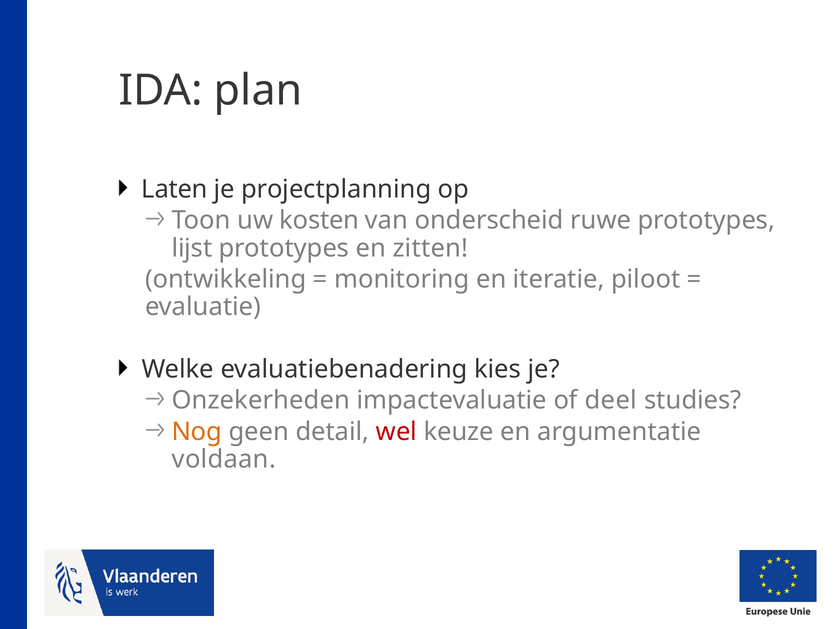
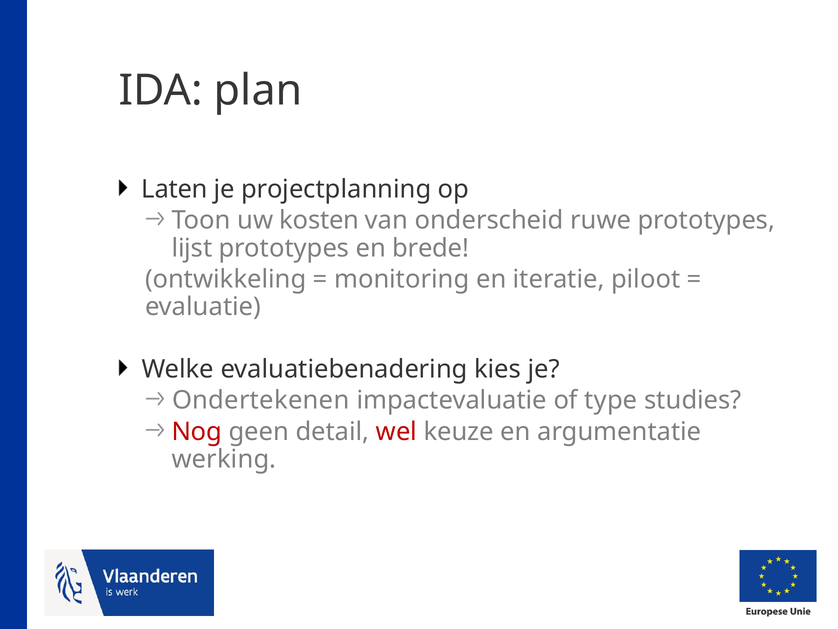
zitten: zitten -> brede (431, 248)
Onzekerheden: Onzekerheden -> Ondertekenen (261, 400)
deel: deel -> type (611, 400)
Nog colour: orange -> red (197, 431)
voldaan: voldaan -> werking (224, 459)
